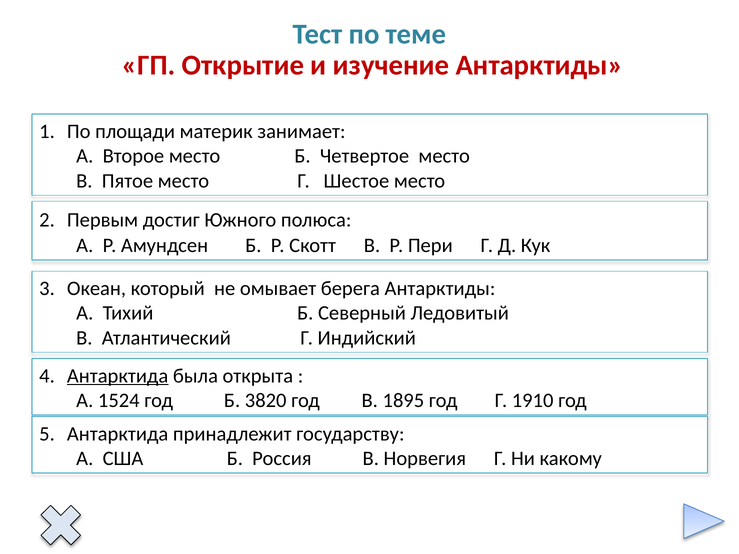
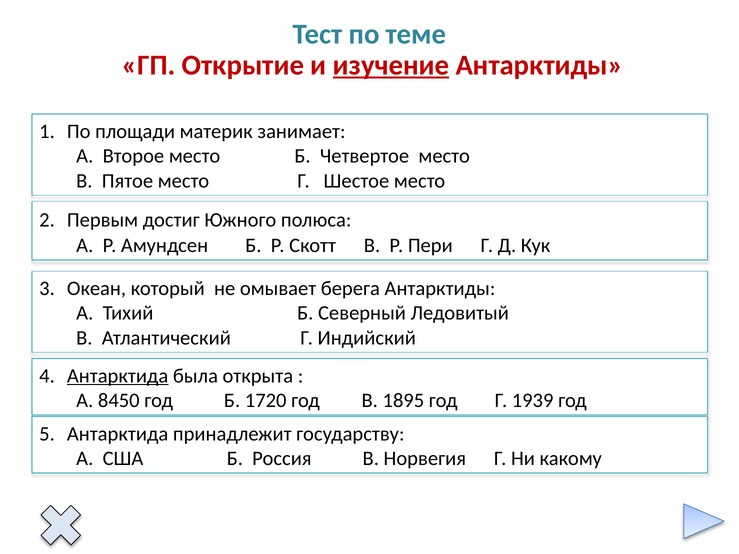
изучение underline: none -> present (391, 65)
1524: 1524 -> 8450 (119, 401)
3820: 3820 -> 1720 (266, 401)
1910: 1910 -> 1939 (533, 401)
